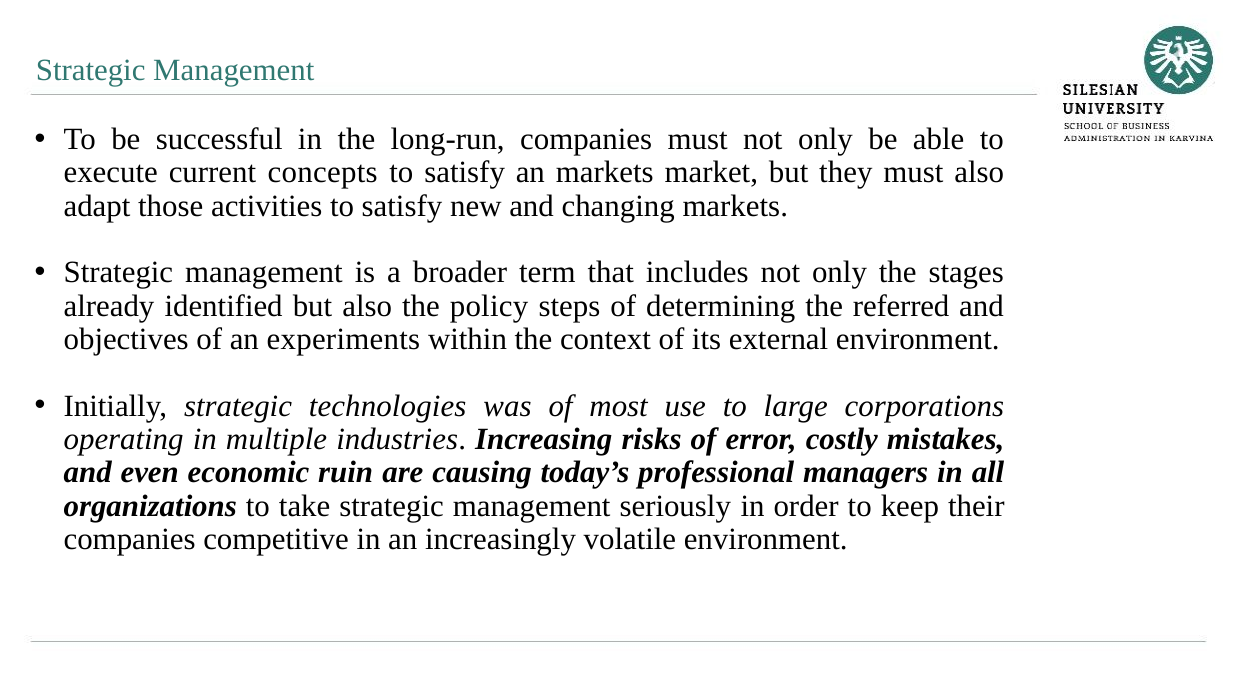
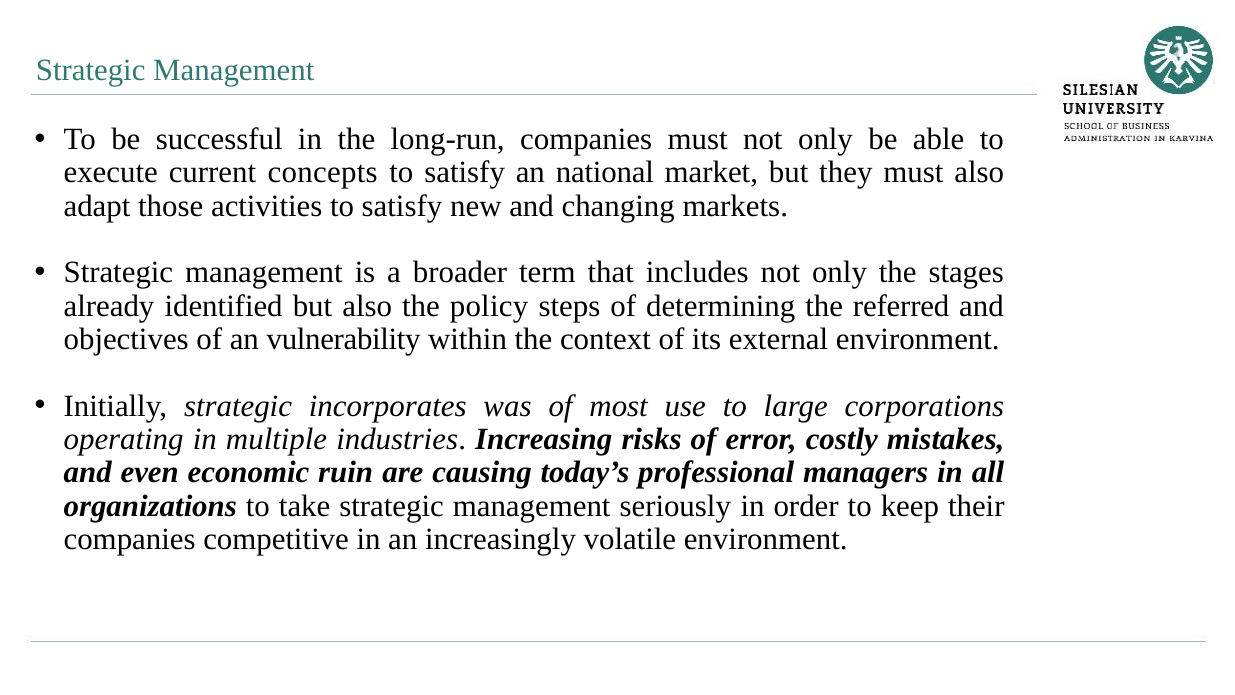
an markets: markets -> national (605, 172)
experiments: experiments -> vulnerability (344, 339)
technologies: technologies -> incorporates (388, 406)
